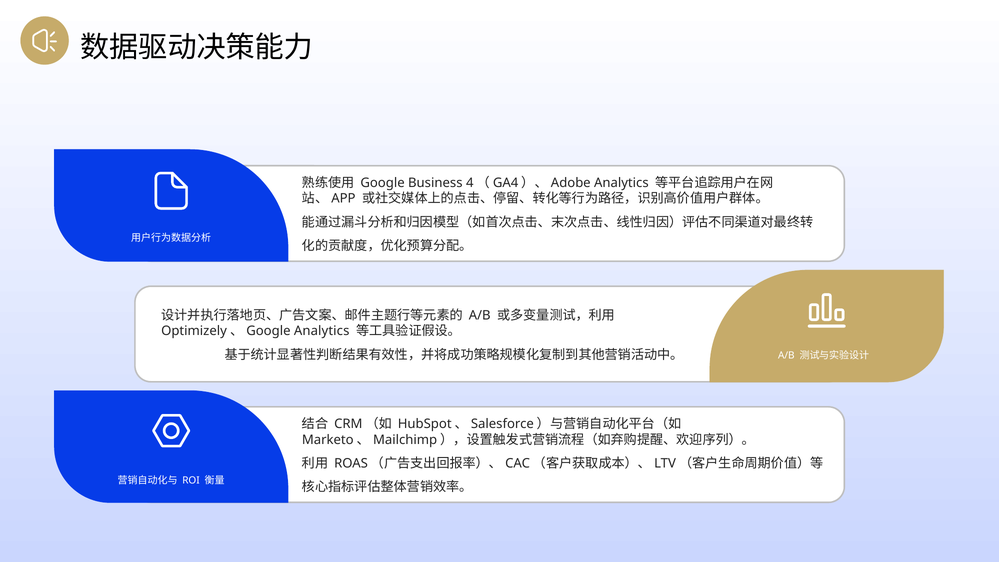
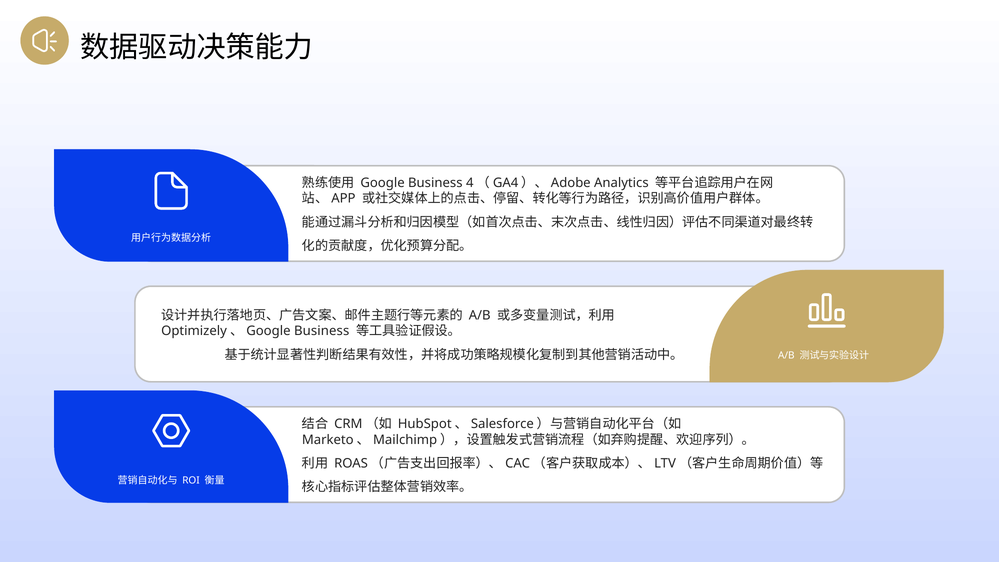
Optimizely、Google Analytics: Analytics -> Business (322, 331)
